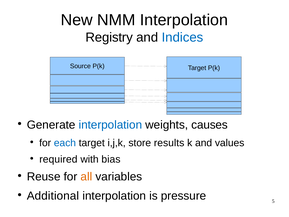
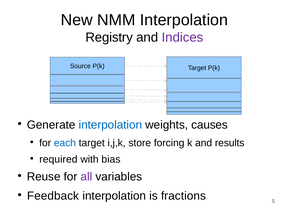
Indices colour: blue -> purple (183, 37)
results: results -> forcing (169, 143)
values: values -> results (230, 143)
all colour: orange -> purple (86, 176)
Additional: Additional -> Feedback (53, 196)
pressure: pressure -> fractions (184, 196)
